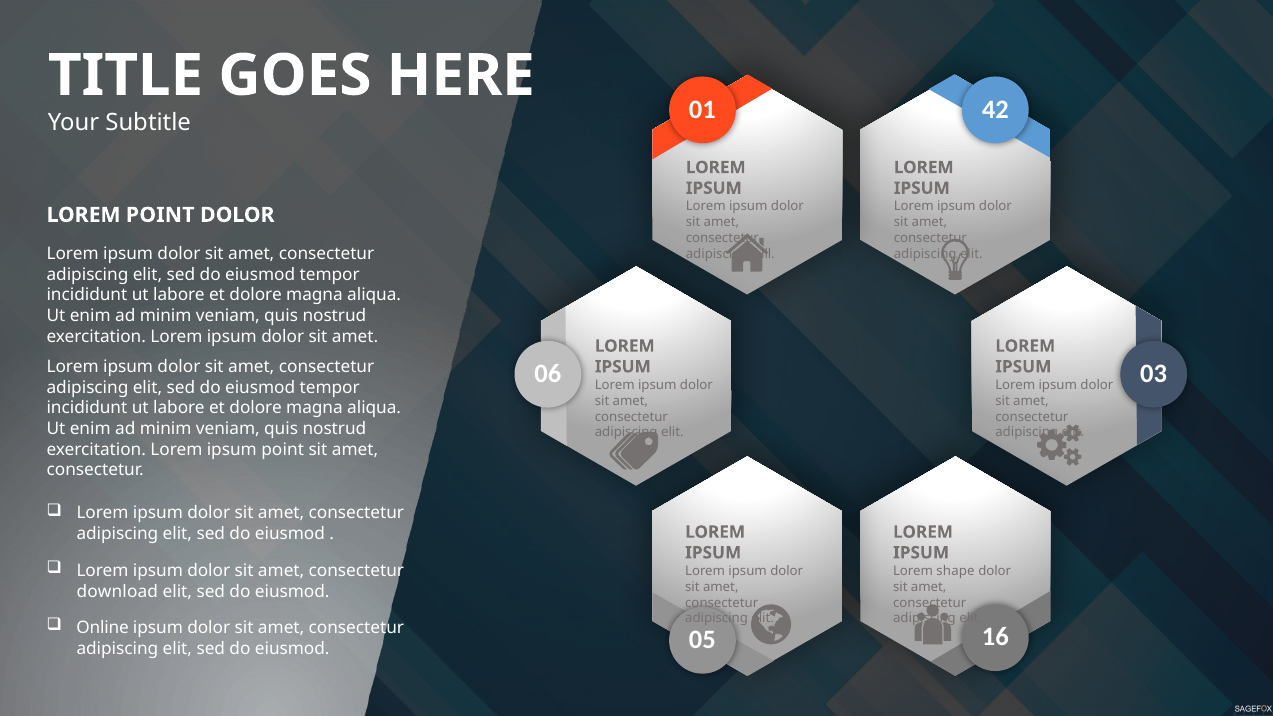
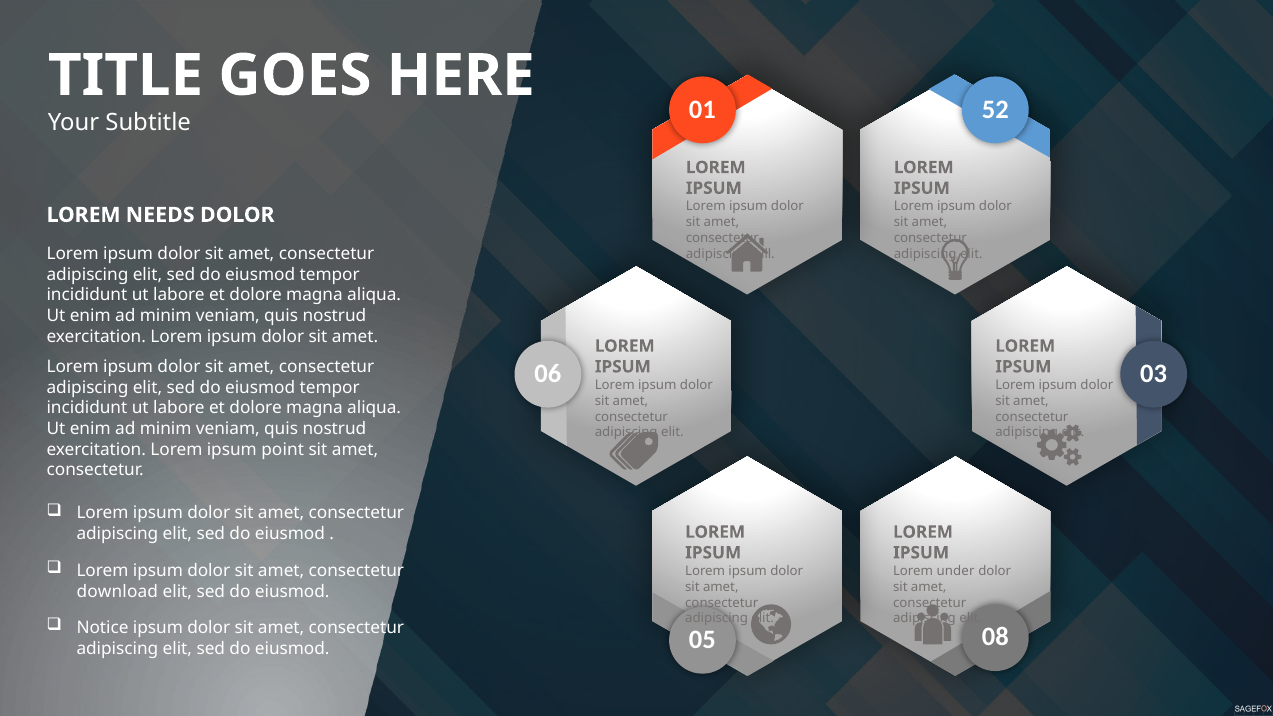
42: 42 -> 52 (995, 109)
LOREM POINT: POINT -> NEEDS (160, 215)
shape: shape -> under (956, 571)
Online: Online -> Notice (103, 628)
16: 16 -> 08 (995, 637)
